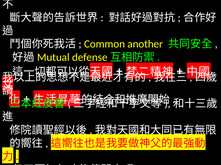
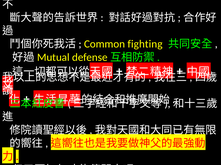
another: another -> fighting (145, 44)
